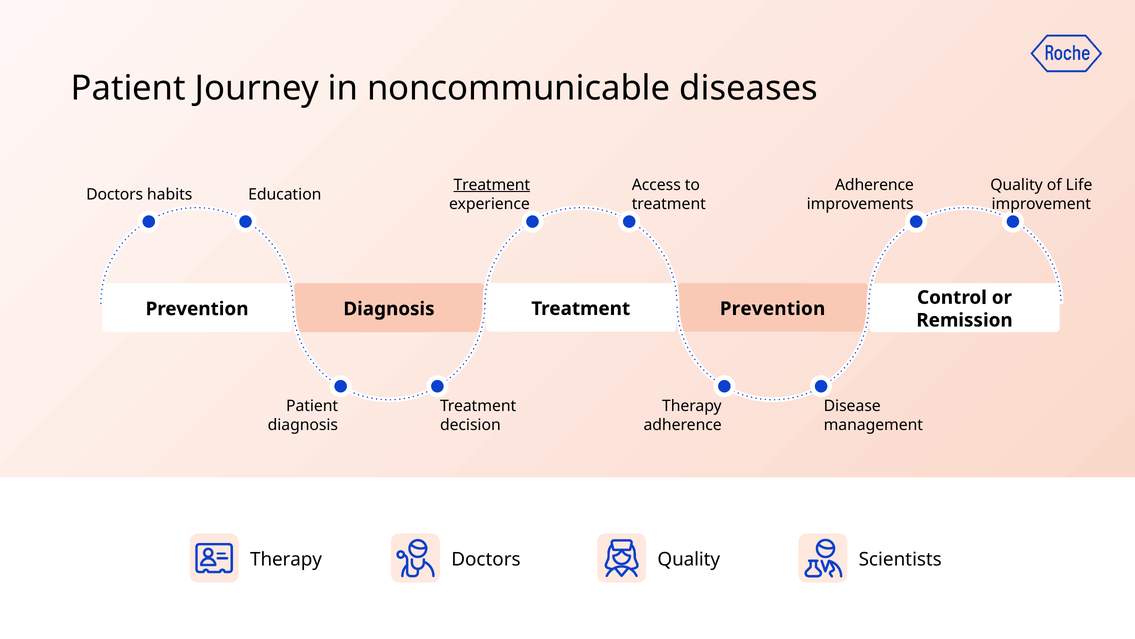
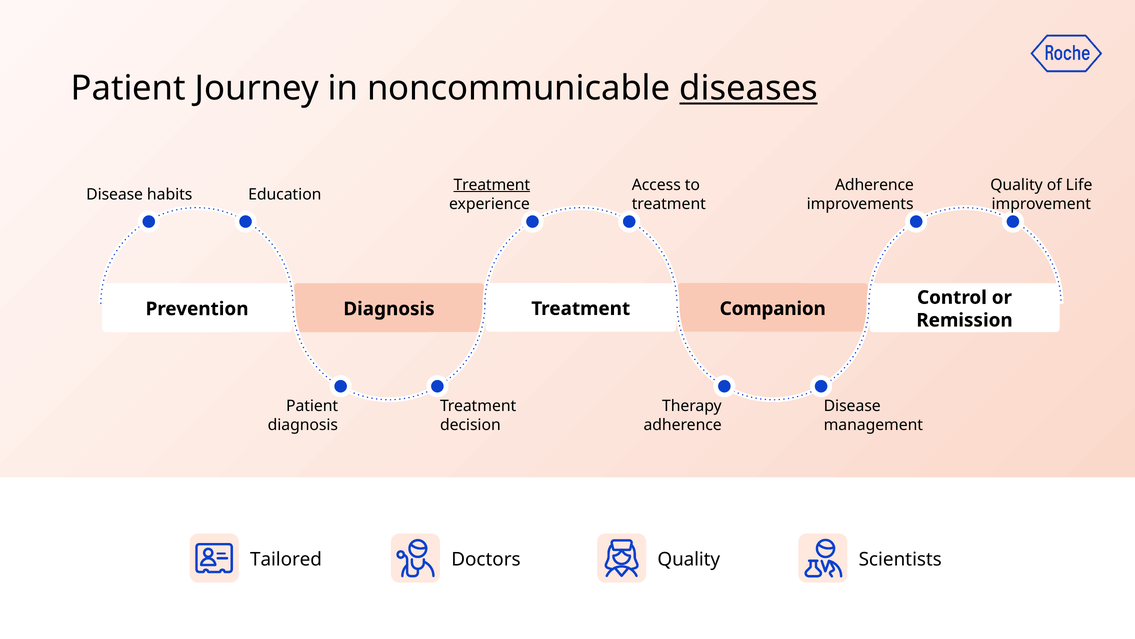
diseases underline: none -> present (749, 88)
Doctors: Doctors -> Disease (115, 194)
Treatment Prevention: Prevention -> Companion (773, 308)
Therapy: Therapy -> Tailored (286, 559)
